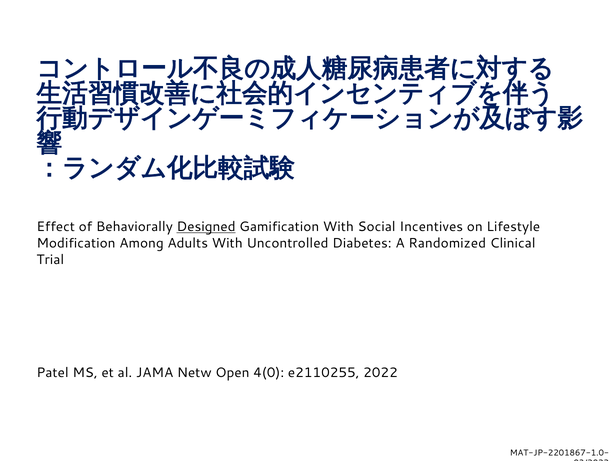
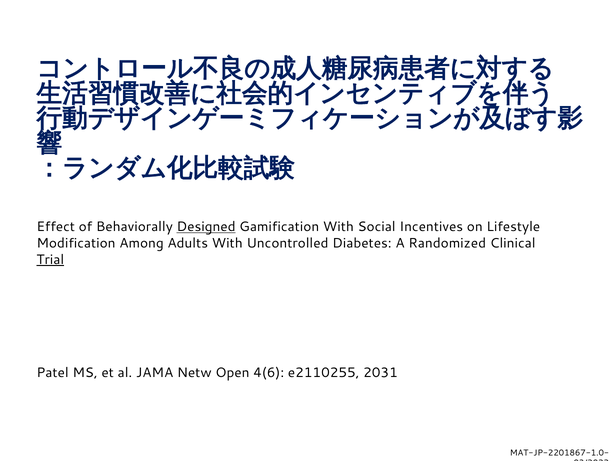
Trial underline: none -> present (50, 260)
4(0: 4(0 -> 4(6 (269, 373)
2022: 2022 -> 2031 (381, 373)
